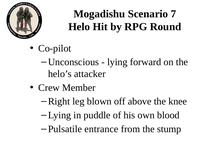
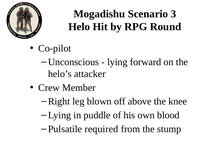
7: 7 -> 3 (173, 14)
entrance: entrance -> required (101, 129)
